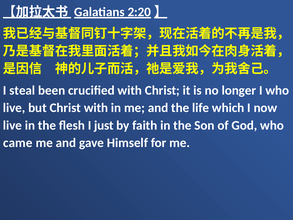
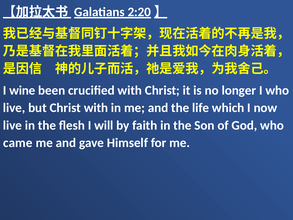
steal: steal -> wine (22, 90)
just: just -> will (104, 125)
